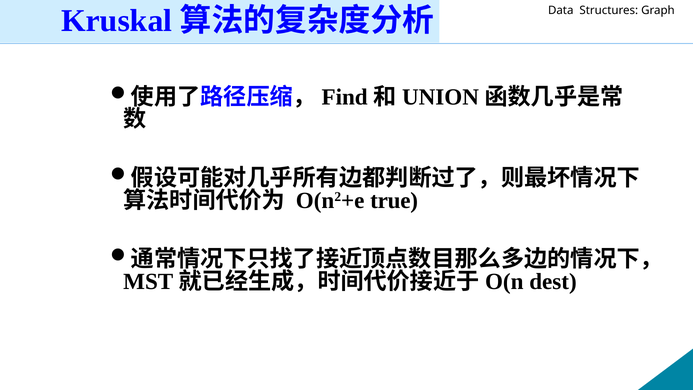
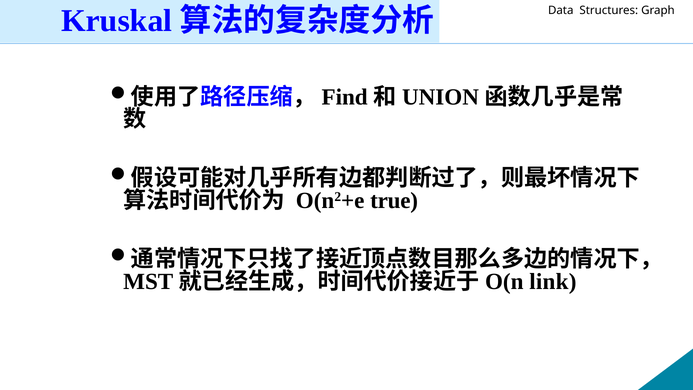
dest: dest -> link (553, 281)
